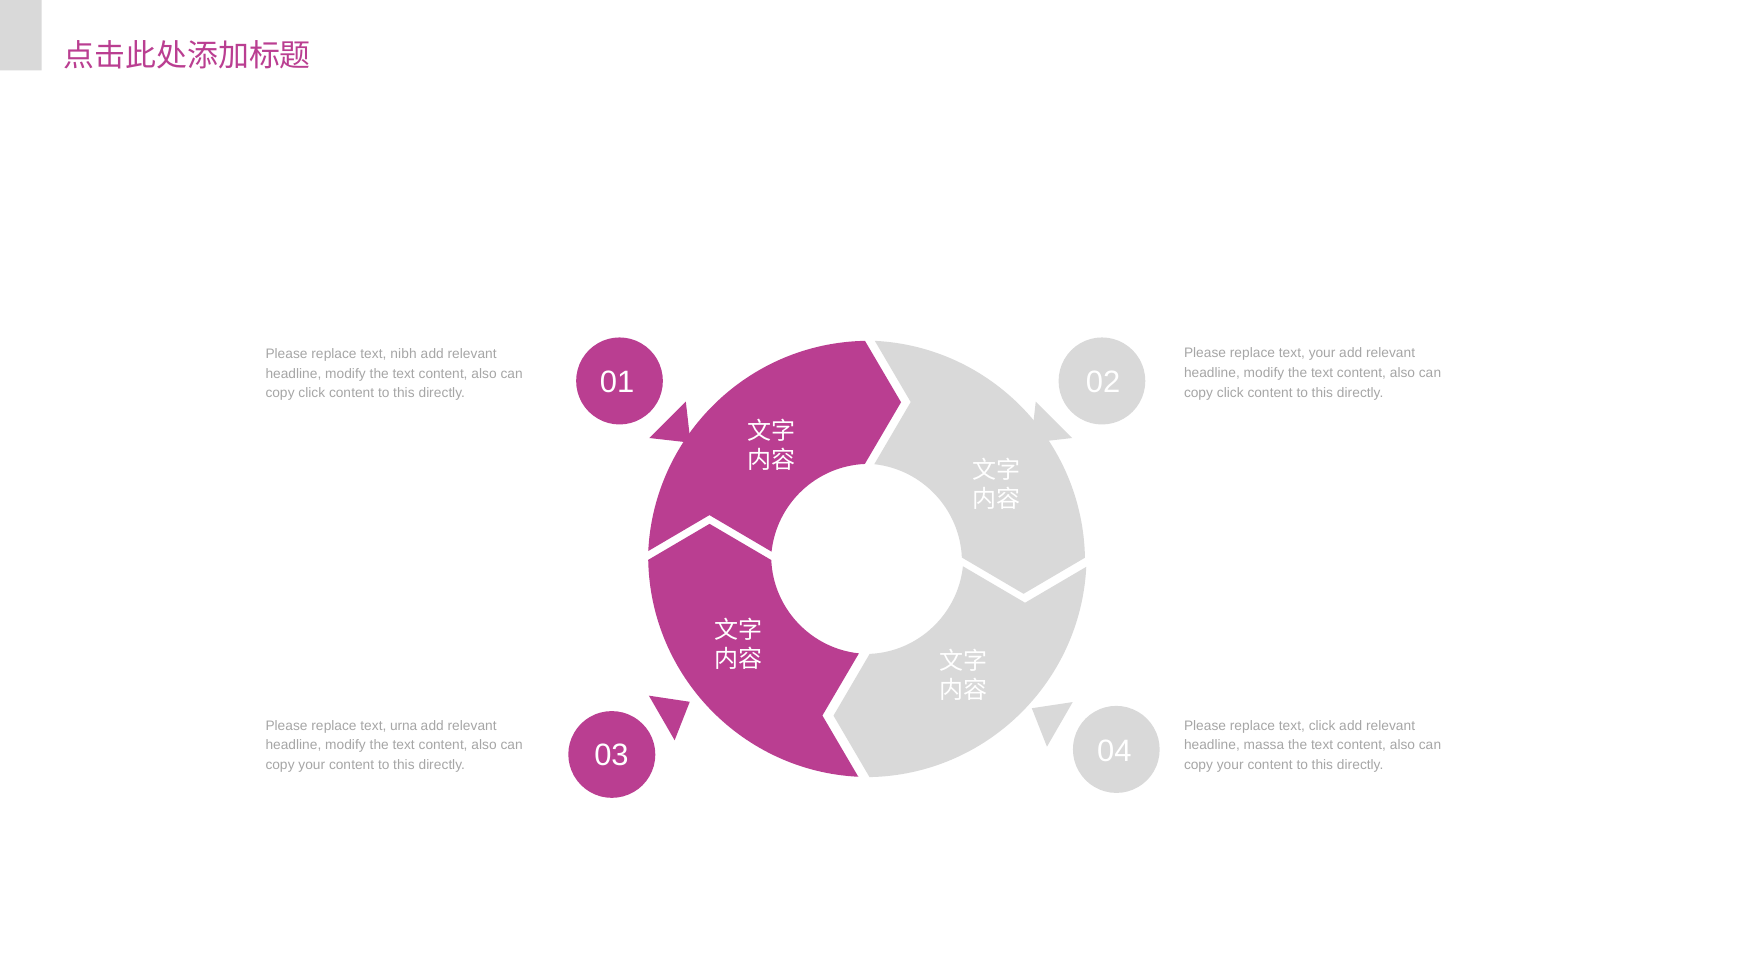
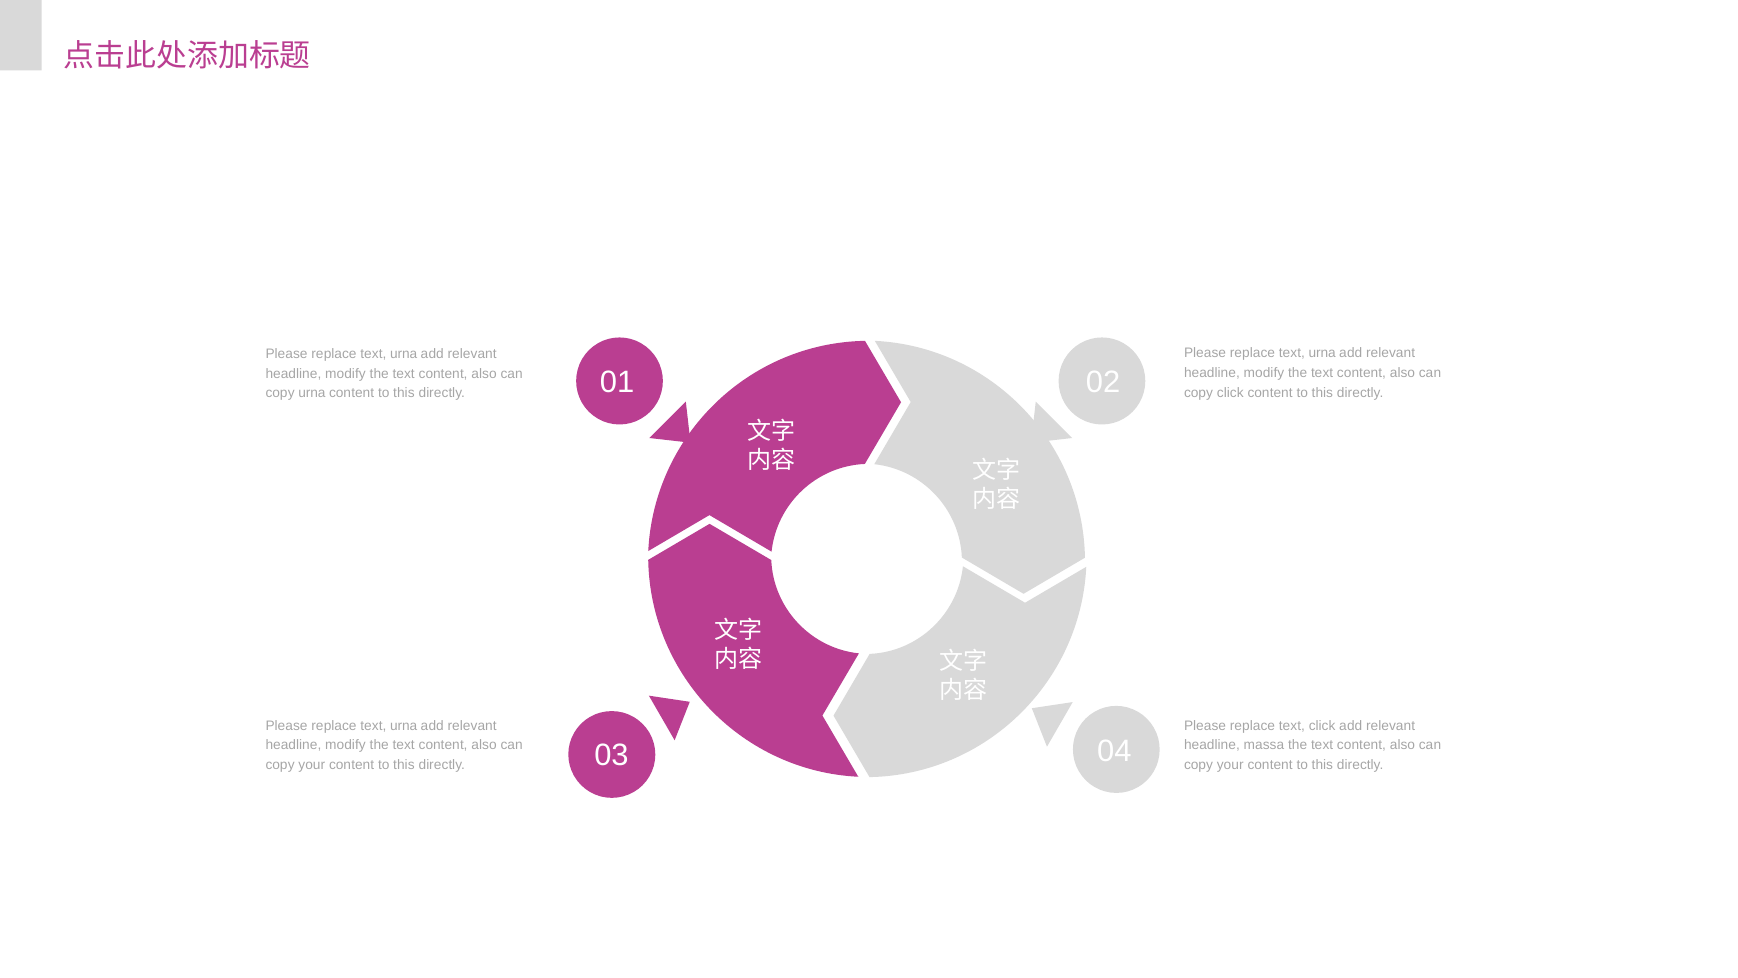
your: your -> urna (1322, 353)
nibh: nibh -> urna (404, 354)
click: click -> urna (312, 393)
